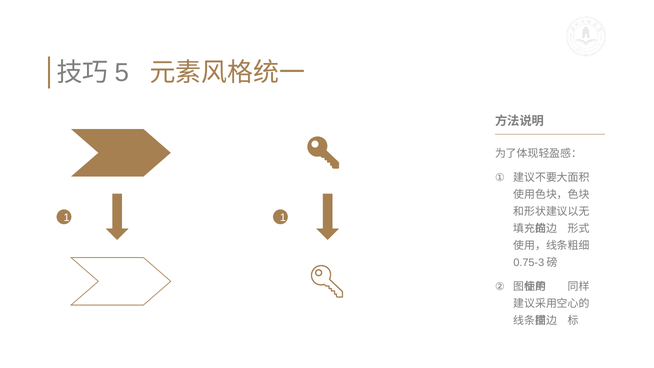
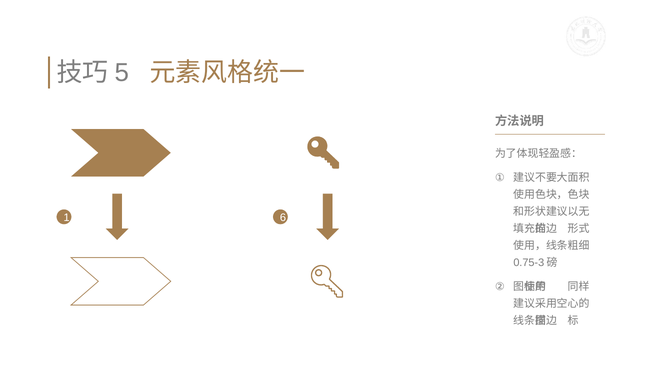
1 1: 1 -> 6 (283, 217)
